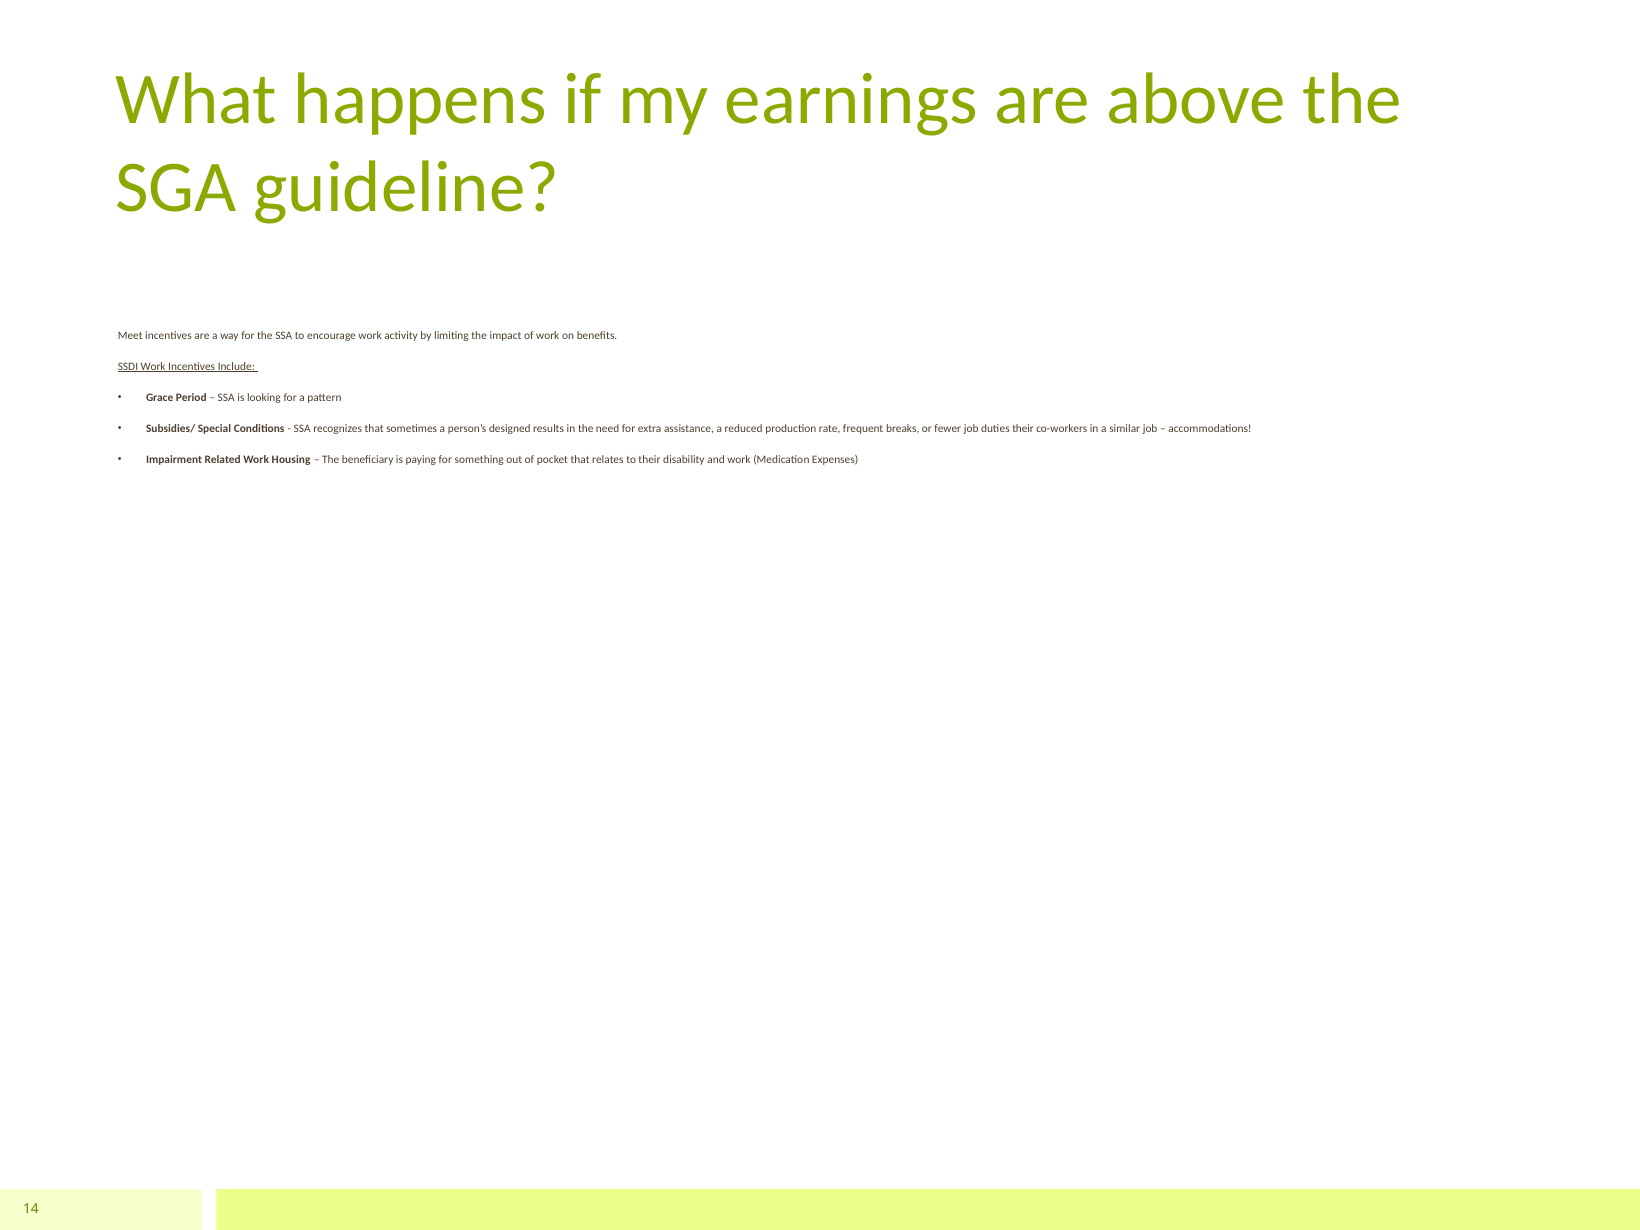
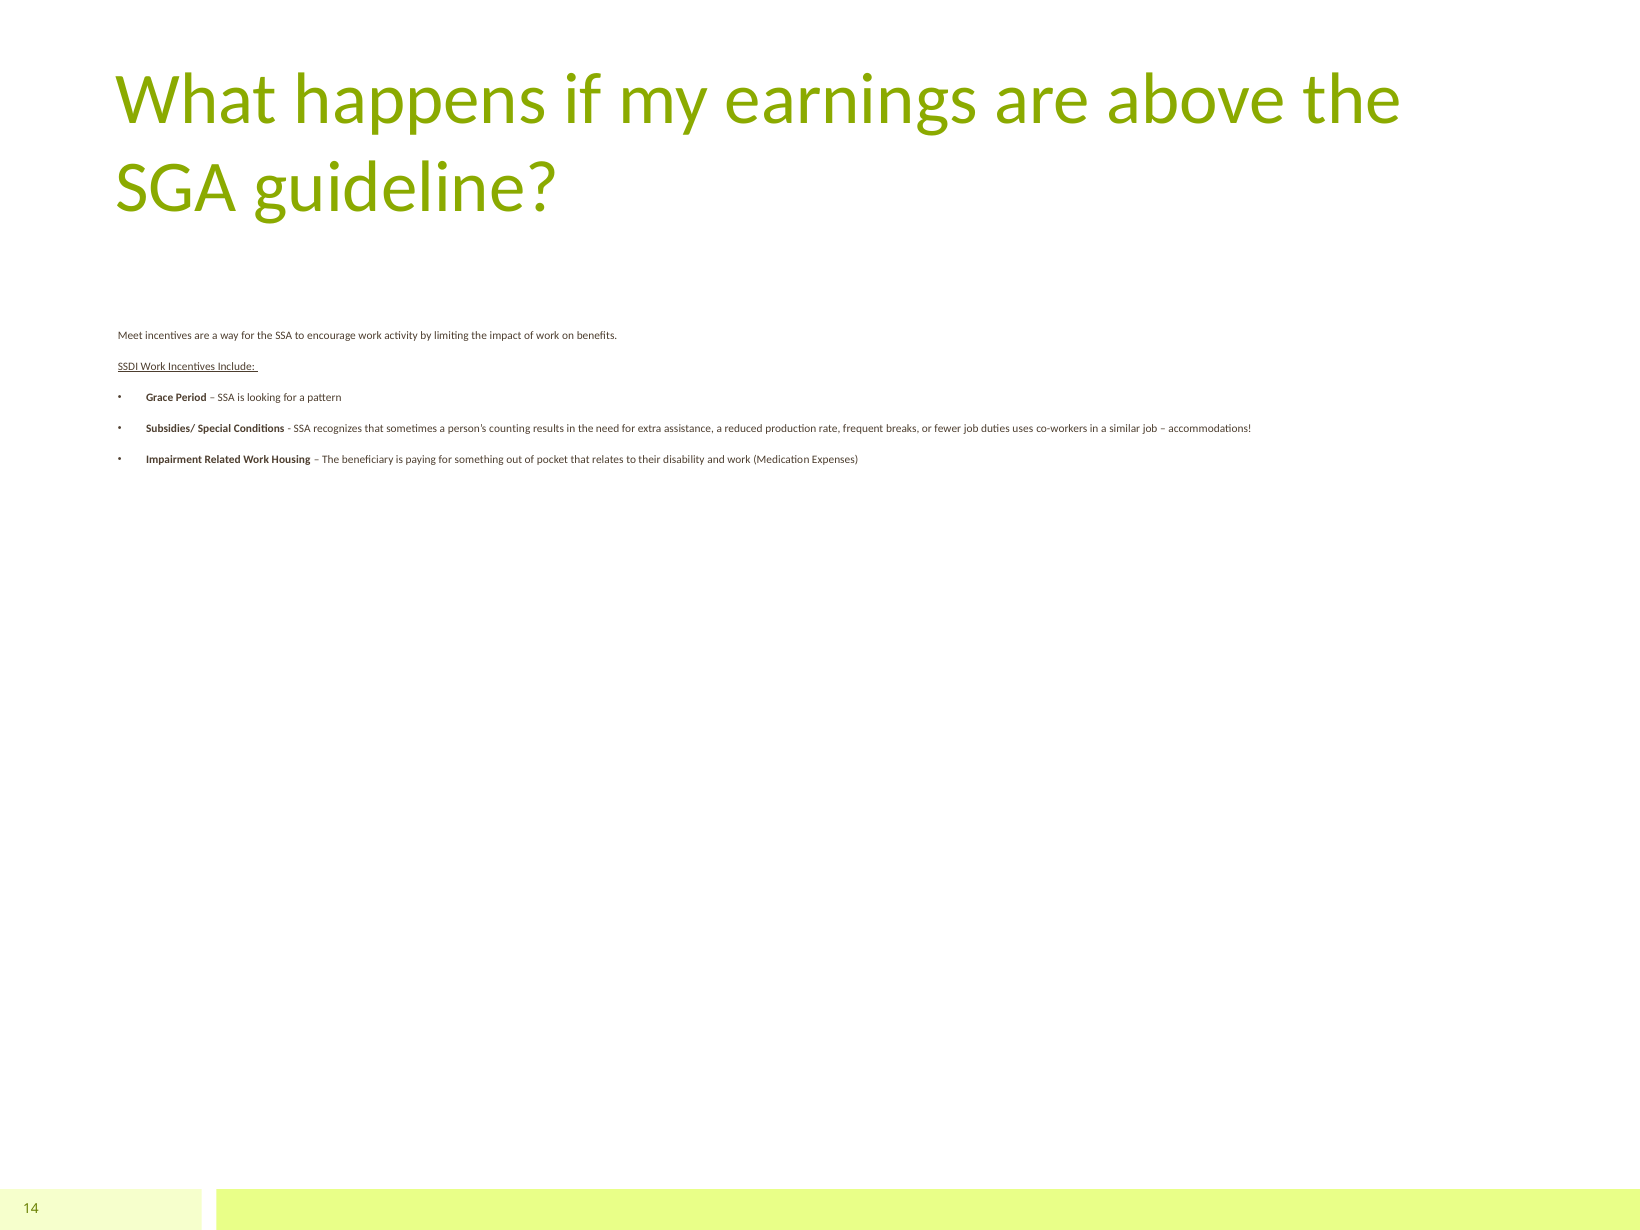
designed: designed -> counting (510, 429)
duties their: their -> uses (1023, 429)
